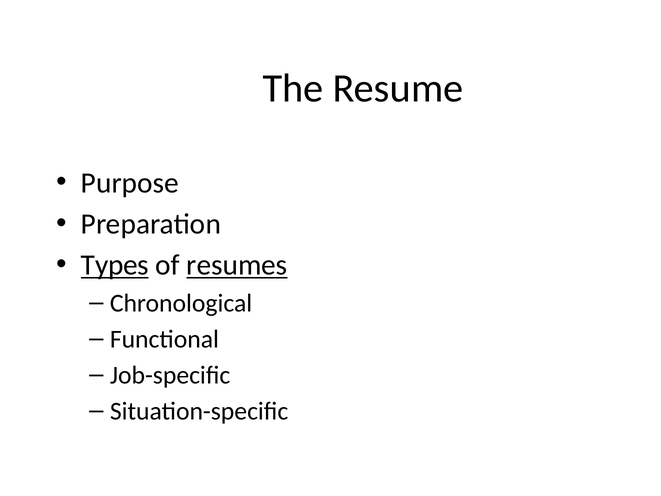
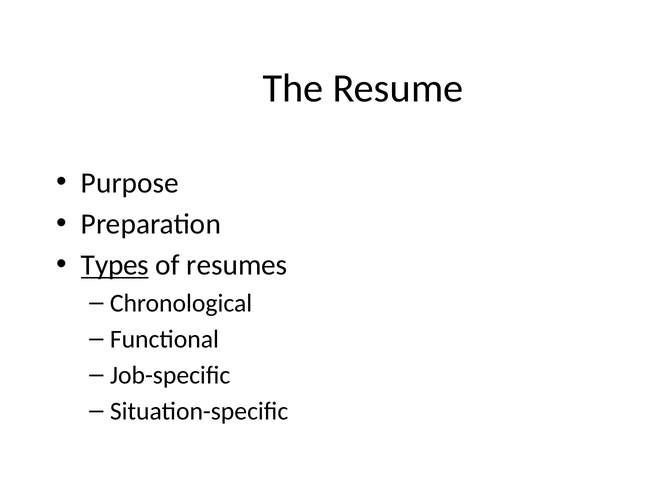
resumes underline: present -> none (237, 265)
